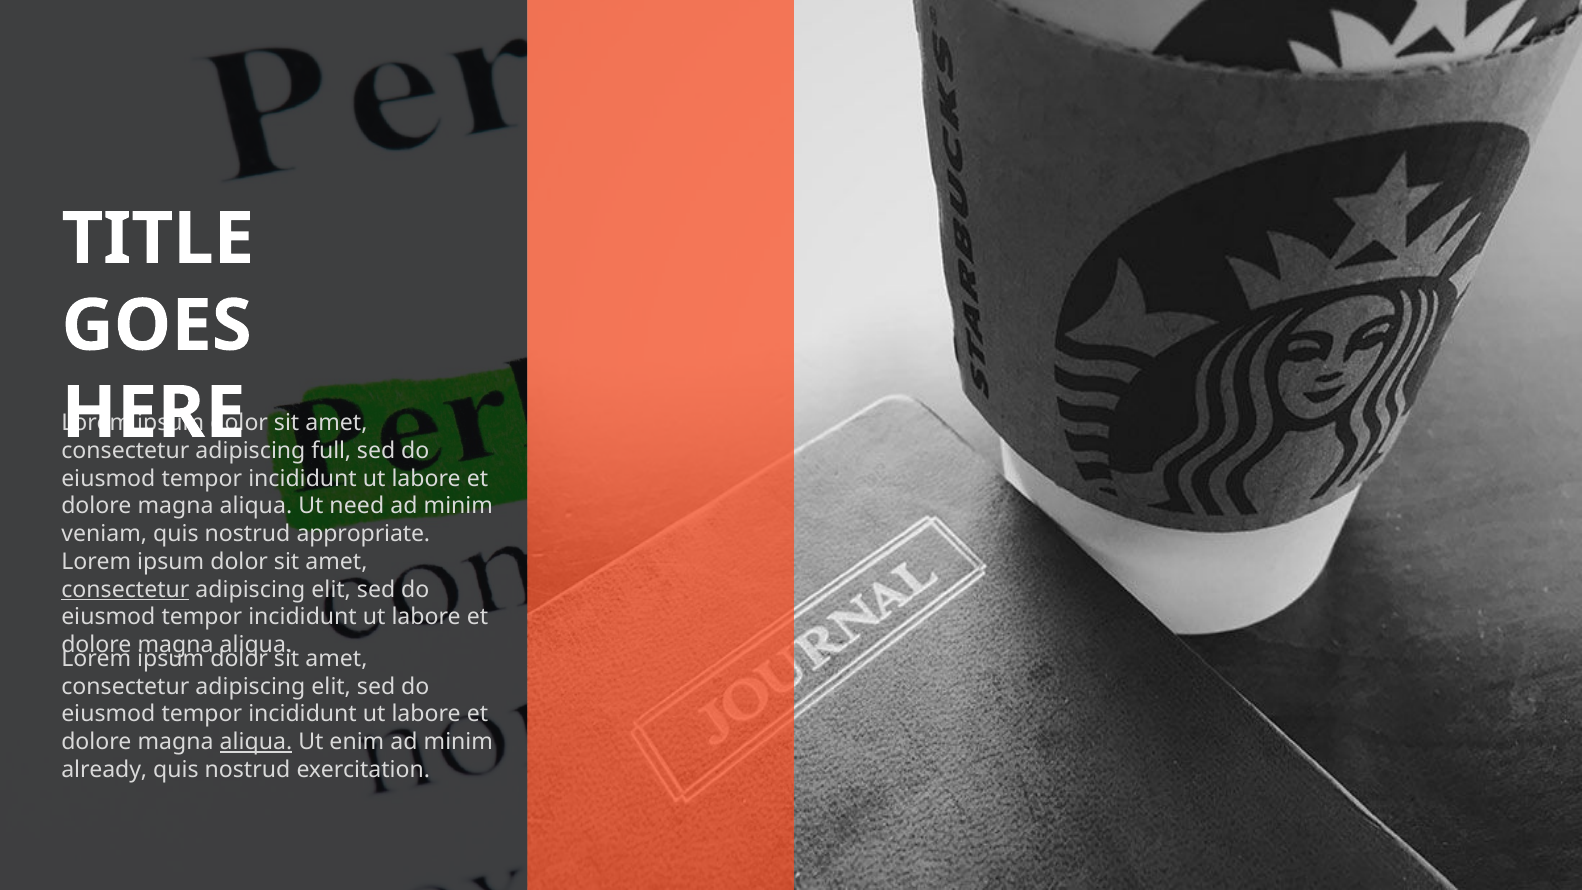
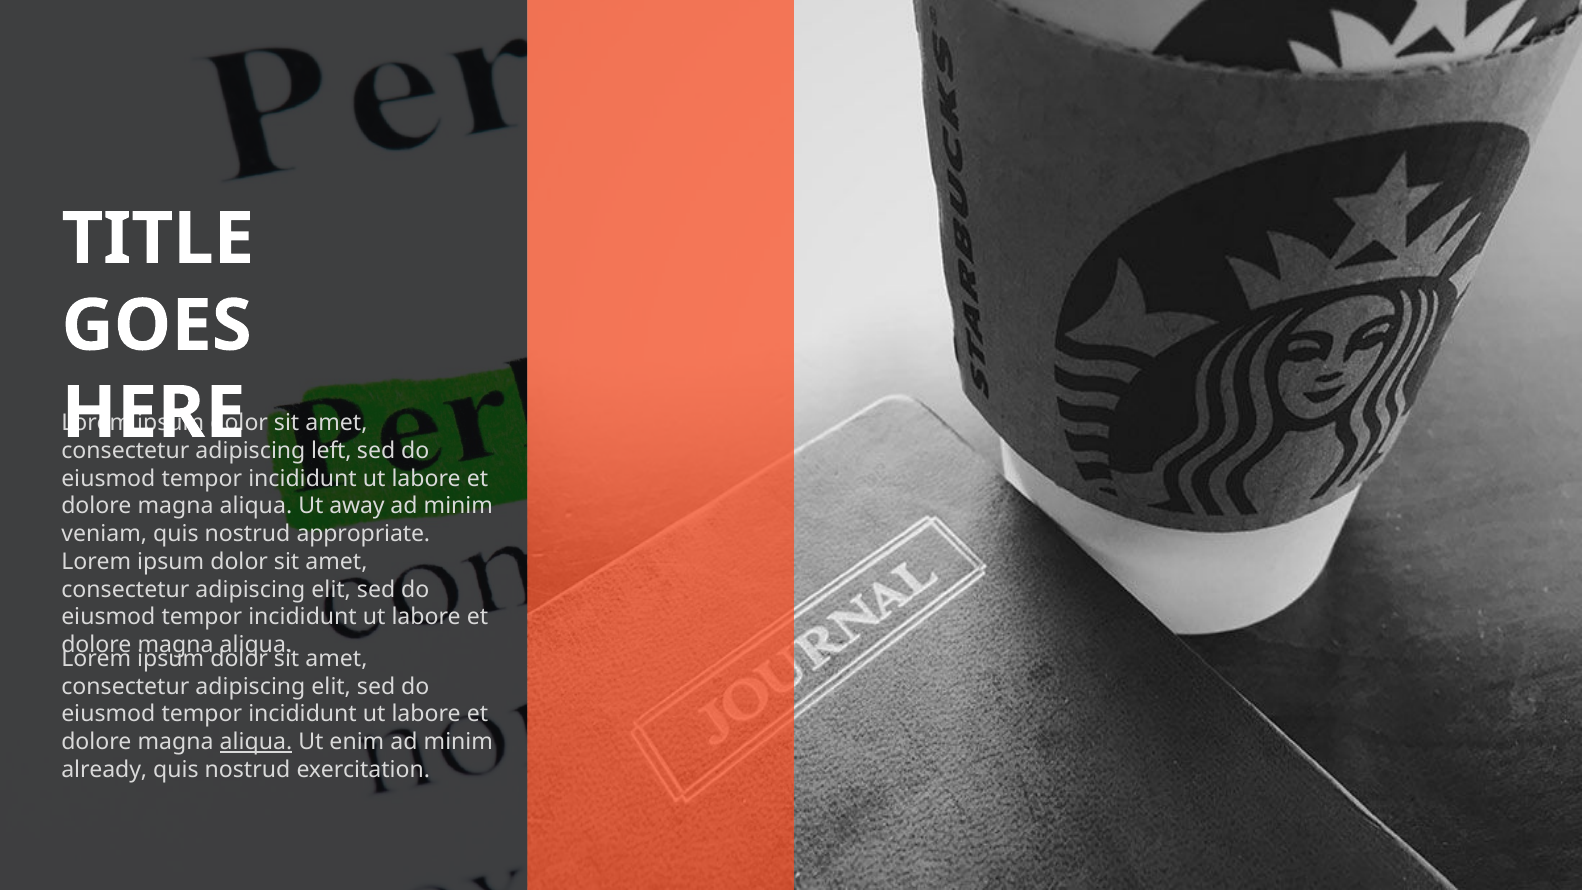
full: full -> left (331, 451)
need: need -> away (357, 506)
consectetur underline: present -> none (125, 589)
